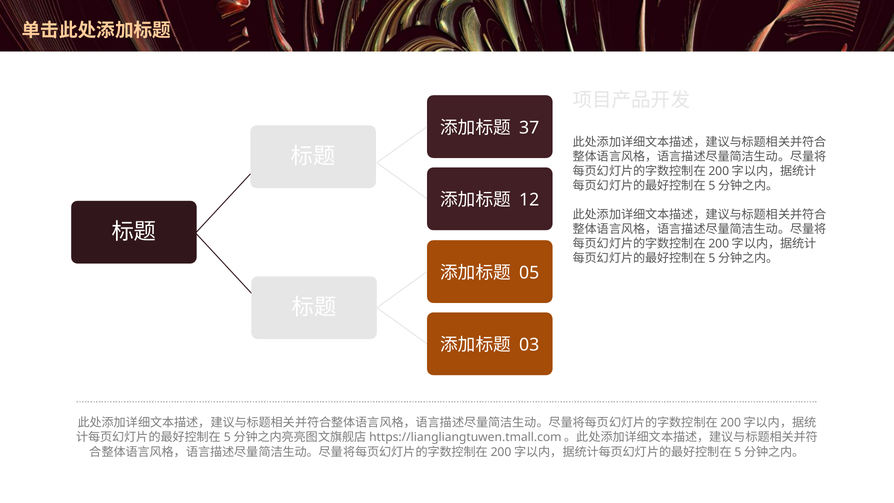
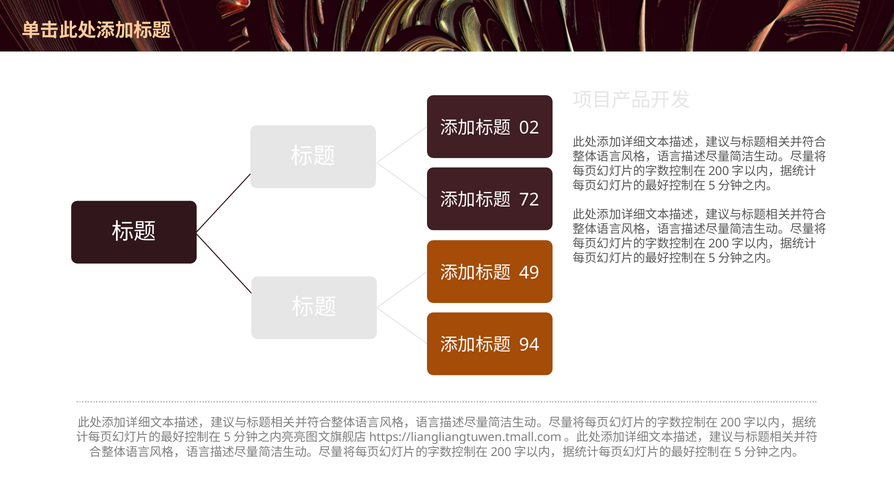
37: 37 -> 02 (529, 128)
12: 12 -> 72 (529, 200)
05: 05 -> 49 (529, 273)
03: 03 -> 94 (529, 345)
